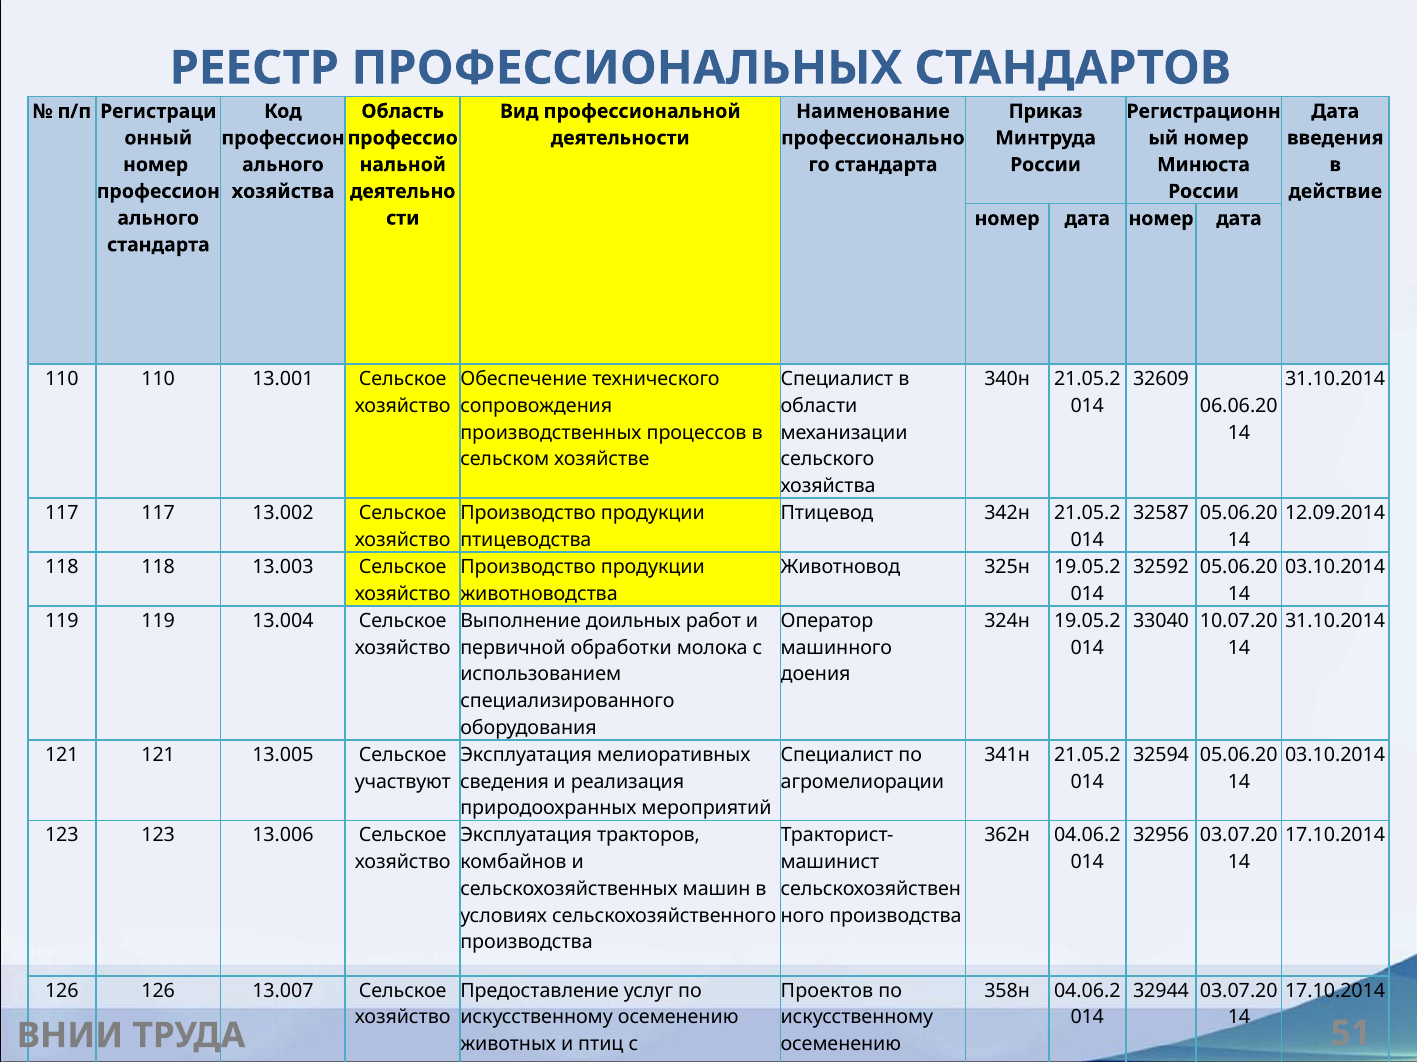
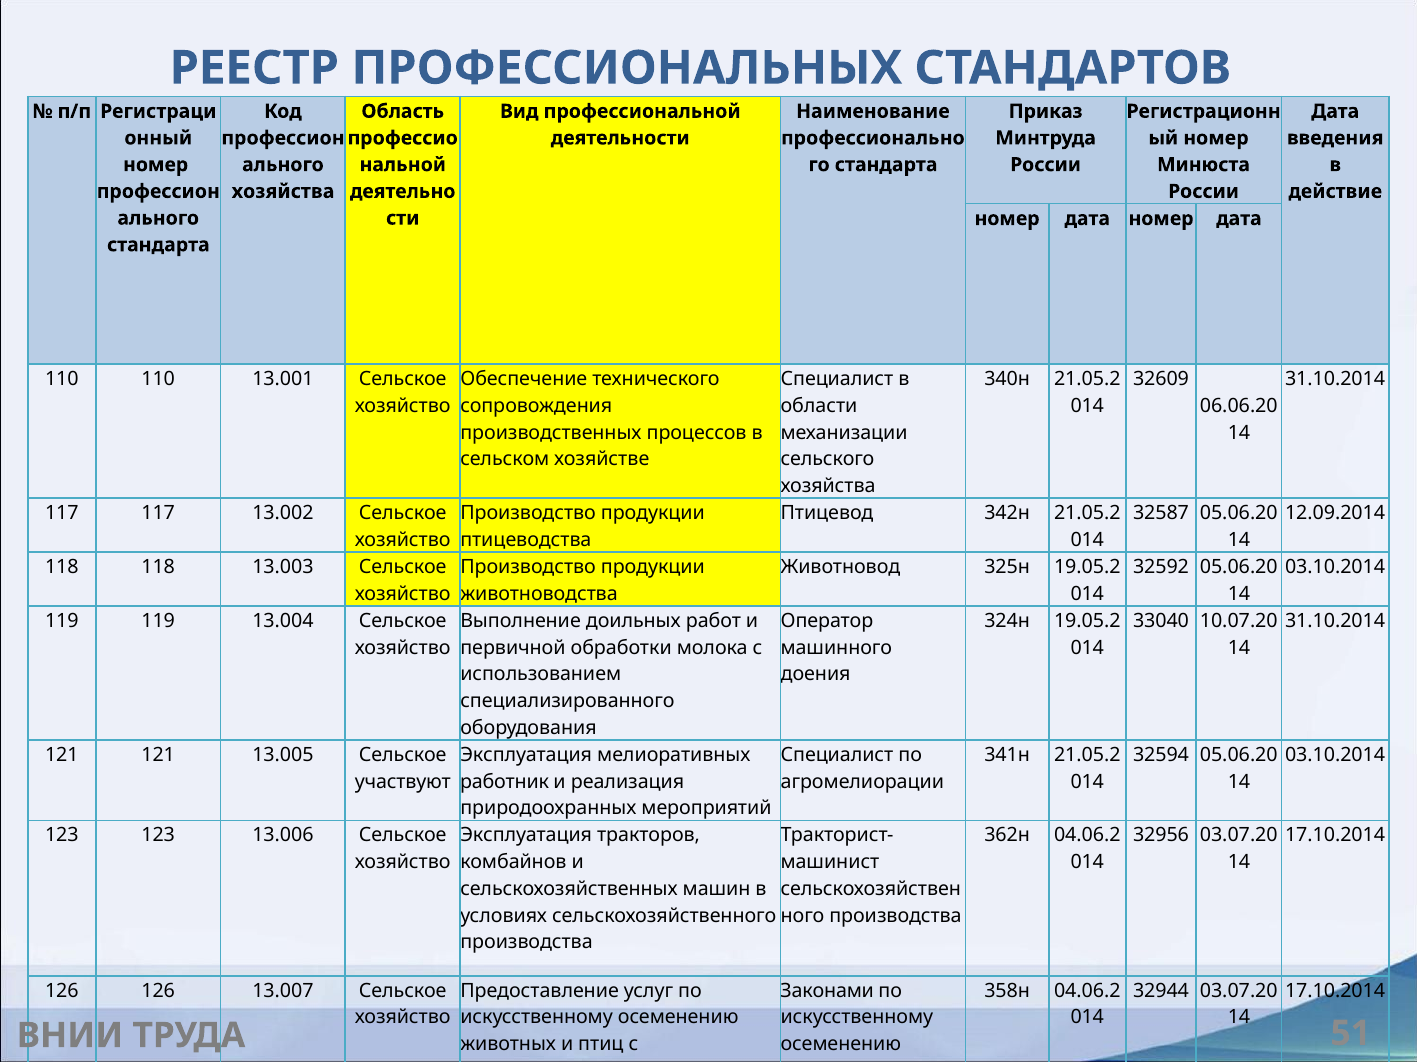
сведения: сведения -> работник (505, 782)
Проектов: Проектов -> Законами (827, 991)
